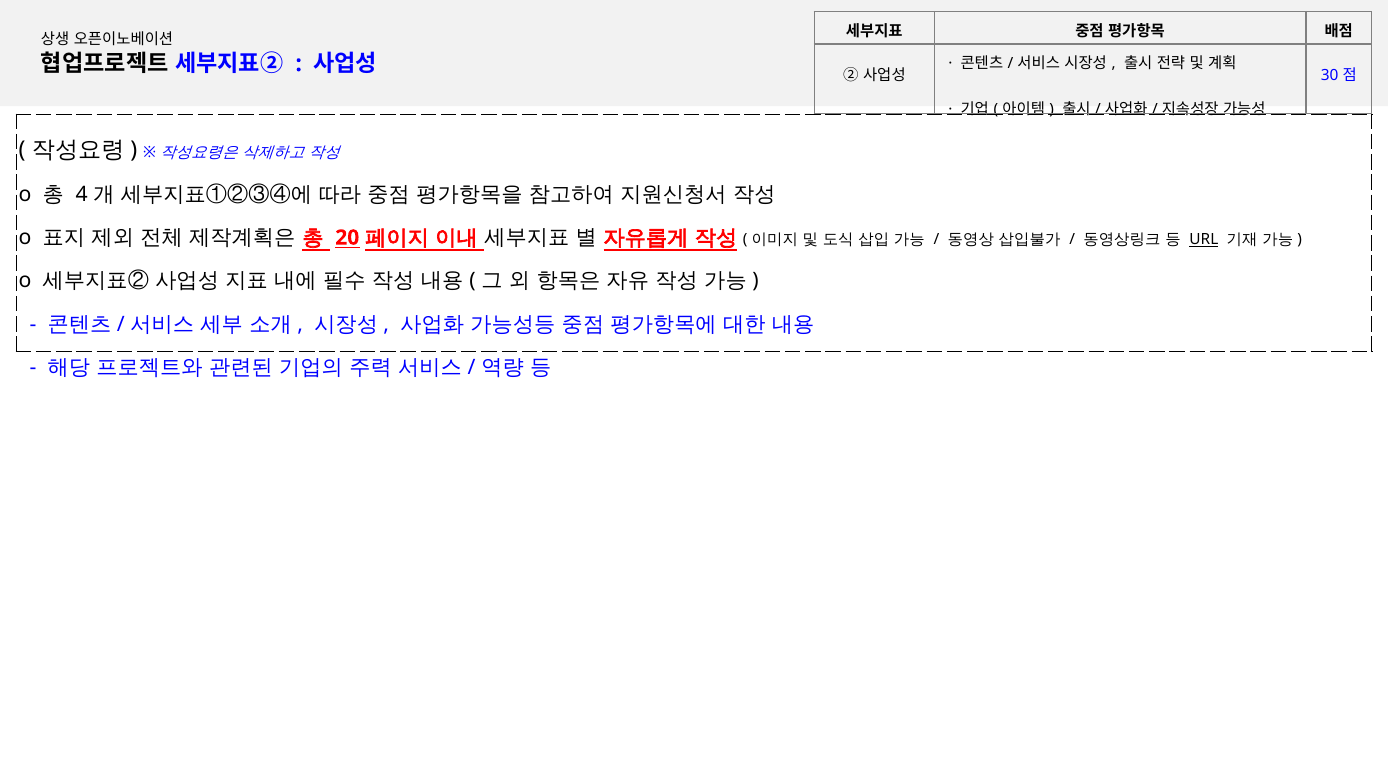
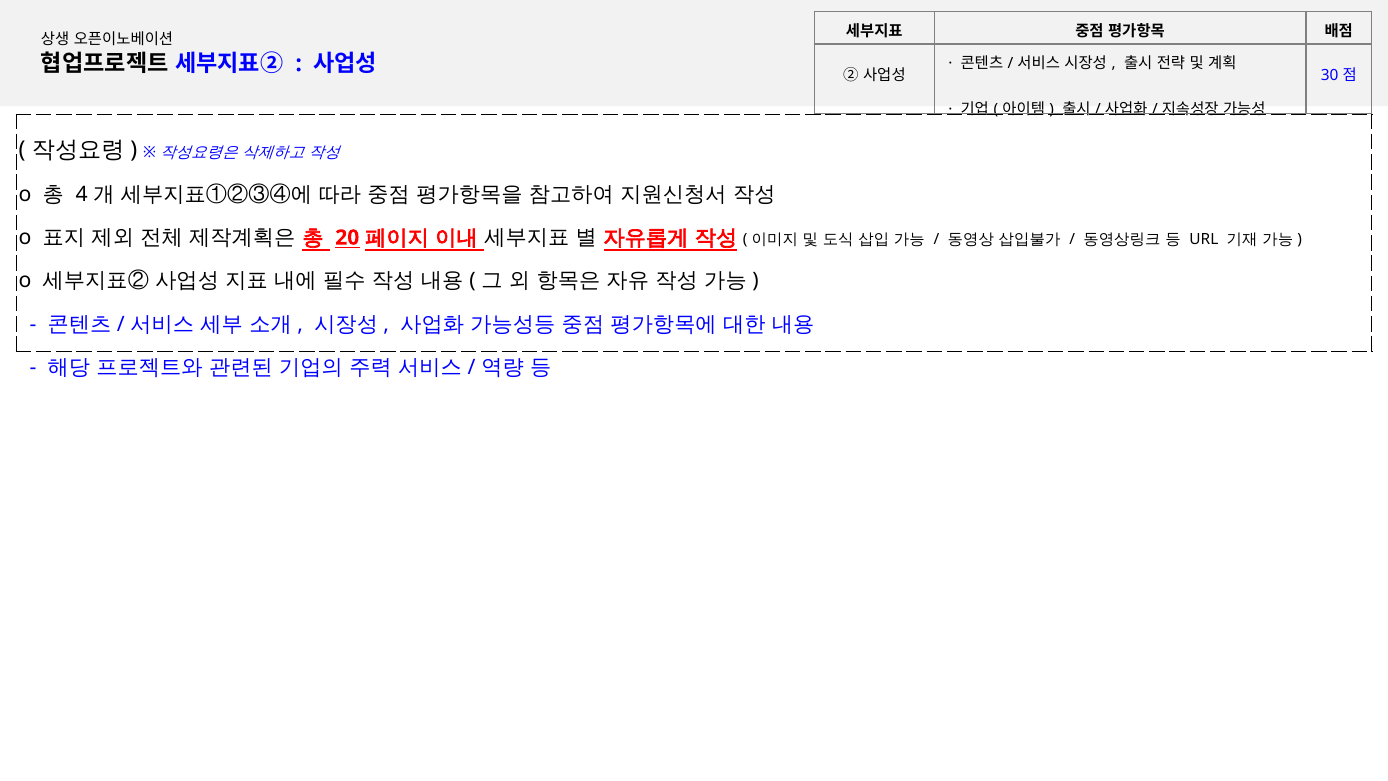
URL underline: present -> none (1204, 239)
